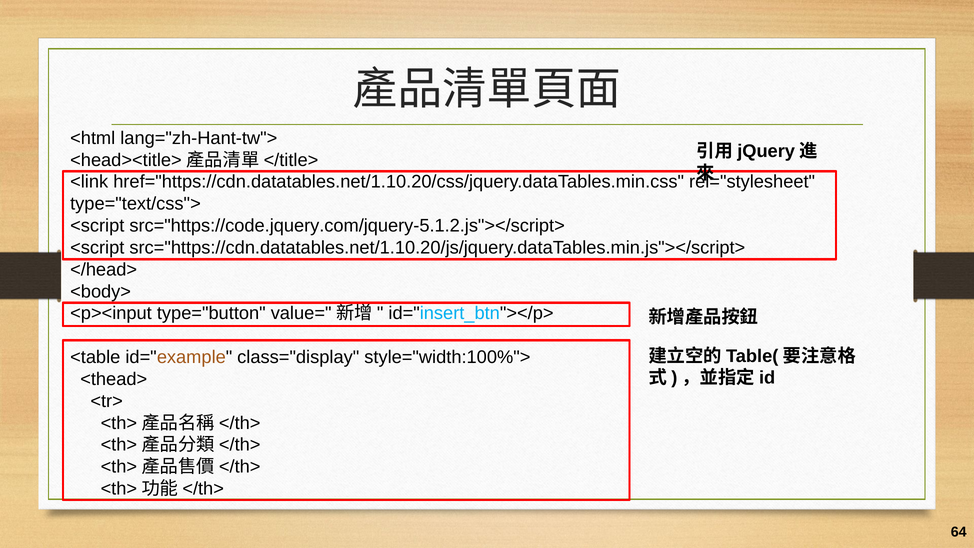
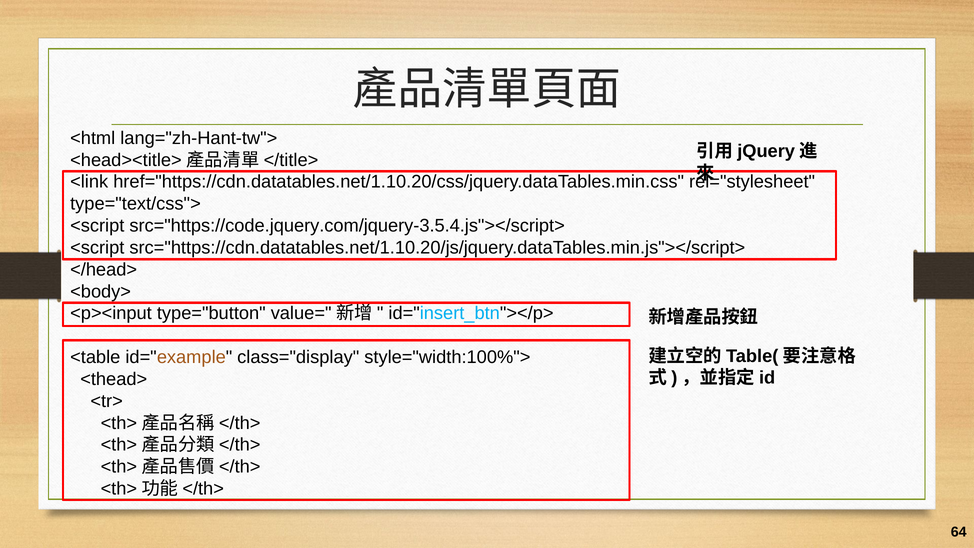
src="https://code.jquery.com/jquery-5.1.2.js"></script>: src="https://code.jquery.com/jquery-5.1.2.js"></script> -> src="https://code.jquery.com/jquery-3.5.4.js"></script> (347, 226)
